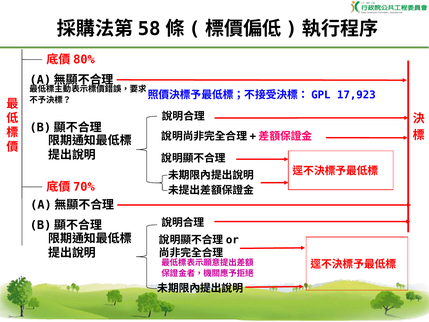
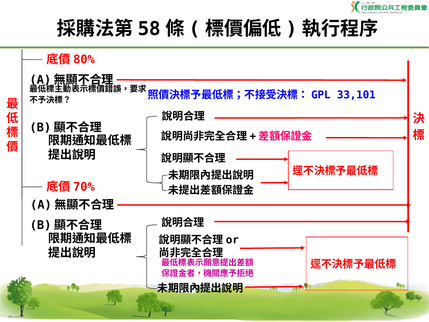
17,923: 17,923 -> 33,101 (356, 95)
